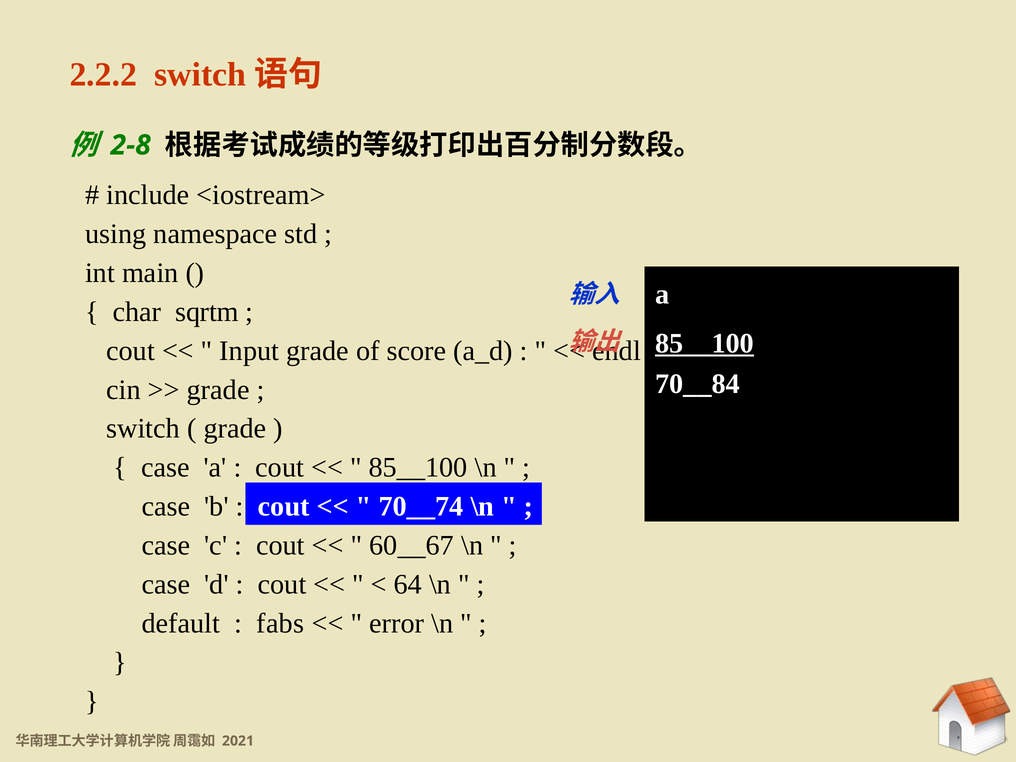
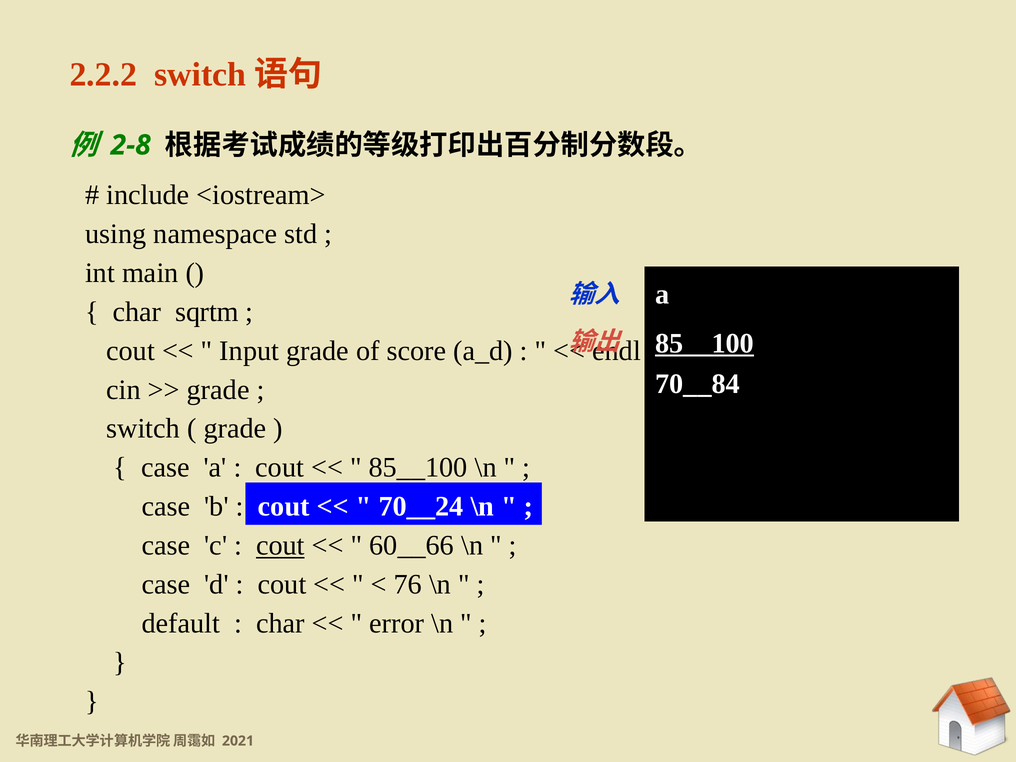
70__74: 70__74 -> 70__24 (421, 507)
cout underline: none -> present (280, 546)
60__67: 60__67 -> 60__66 (412, 546)
64: 64 -> 76 (408, 584)
fabs: fabs -> char (280, 623)
